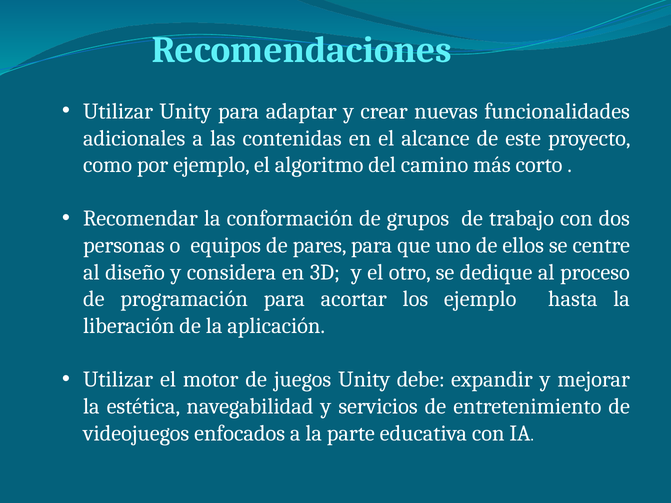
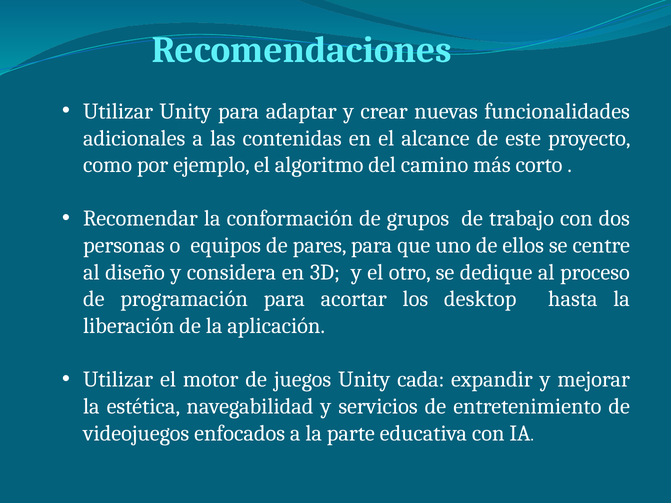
los ejemplo: ejemplo -> desktop (480, 299)
debe: debe -> cada (421, 380)
